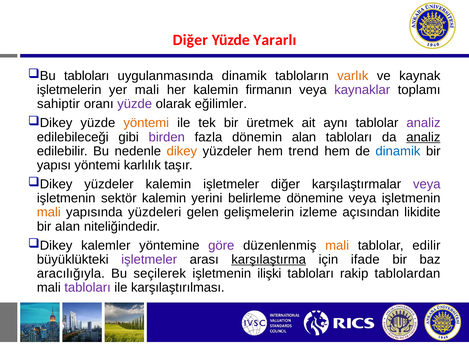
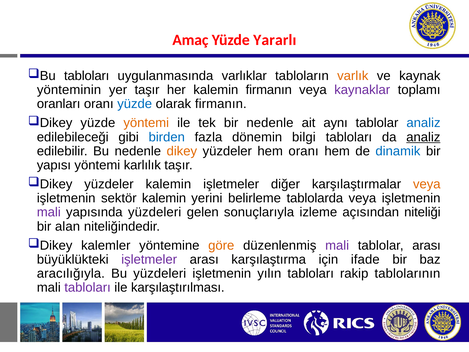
Diğer: Diğer -> Amaç (190, 40)
uygulanmasında dinamik: dinamik -> varlıklar (244, 76)
işletmelerin: işletmelerin -> yönteminin (69, 90)
yer mali: mali -> taşır (147, 90)
sahiptir: sahiptir -> oranları (59, 104)
yüzde colour: purple -> blue (135, 104)
olarak eğilimler: eğilimler -> firmanın (221, 104)
bir üretmek: üretmek -> nedenle (270, 123)
analiz colour: purple -> blue (424, 123)
birden colour: purple -> blue (167, 137)
dönemin alan: alan -> bilgi (304, 137)
hem trend: trend -> oranı (304, 151)
veya colour: purple -> orange (427, 184)
dönemine: dönemine -> tablolarda (315, 198)
mali colour: orange -> purple (49, 212)
gelişmelerin: gelişmelerin -> sonuçlarıyla (259, 212)
likidite: likidite -> niteliği (422, 212)
göre colour: purple -> orange (221, 245)
mali colour: orange -> purple (337, 245)
tablolar edilir: edilir -> arası (427, 245)
karşılaştırma underline: present -> none (269, 259)
Bu seçilerek: seçilerek -> yüzdeleri (160, 273)
ilişki: ilişki -> yılın (269, 273)
tablolardan: tablolardan -> tablolarının (407, 273)
